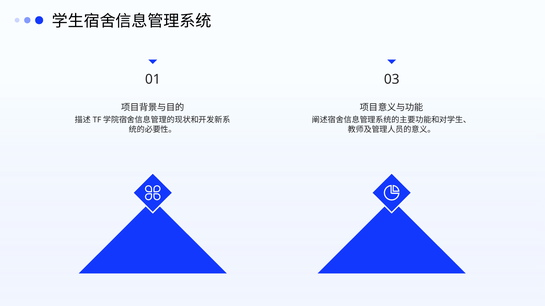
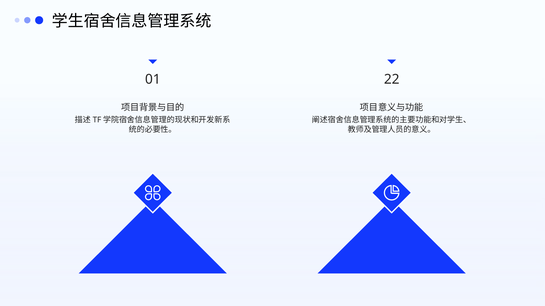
03: 03 -> 22 (392, 80)
